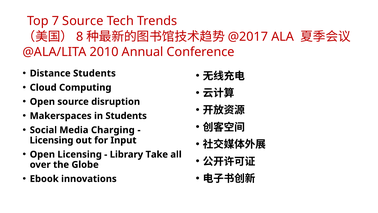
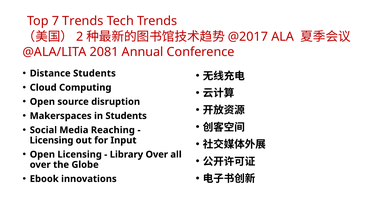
7 Source: Source -> Trends (83, 21)
8: 8 -> 2 (80, 37)
2010: 2010 -> 2081 (104, 52)
Charging: Charging -> Reaching (113, 130)
Library Take: Take -> Over (157, 154)
